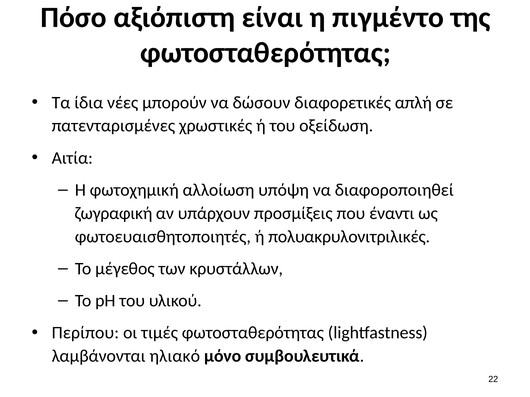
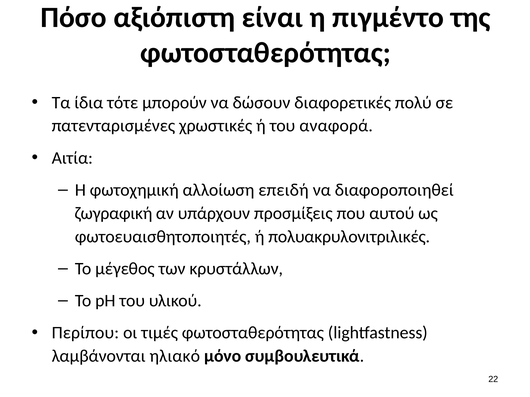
νέες: νέες -> τότε (123, 103)
απλή: απλή -> πολύ (413, 103)
οξείδωση: οξείδωση -> αναφορά (336, 126)
υπόψη: υπόψη -> επειδή (283, 190)
έναντι: έναντι -> αυτού (392, 214)
